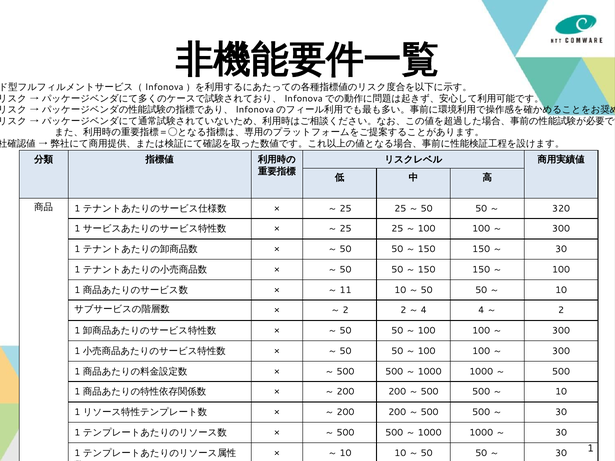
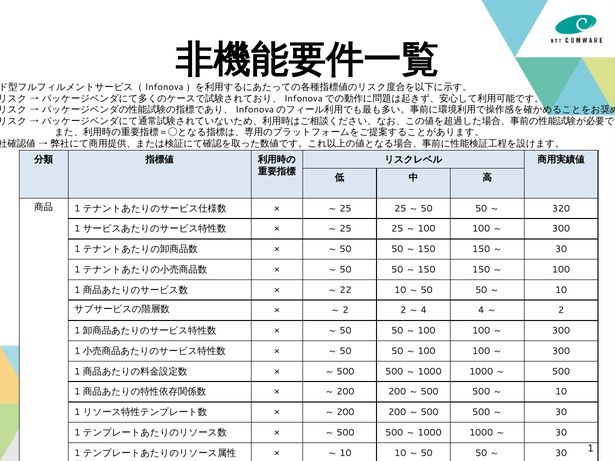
11: 11 -> 22 (346, 290)
